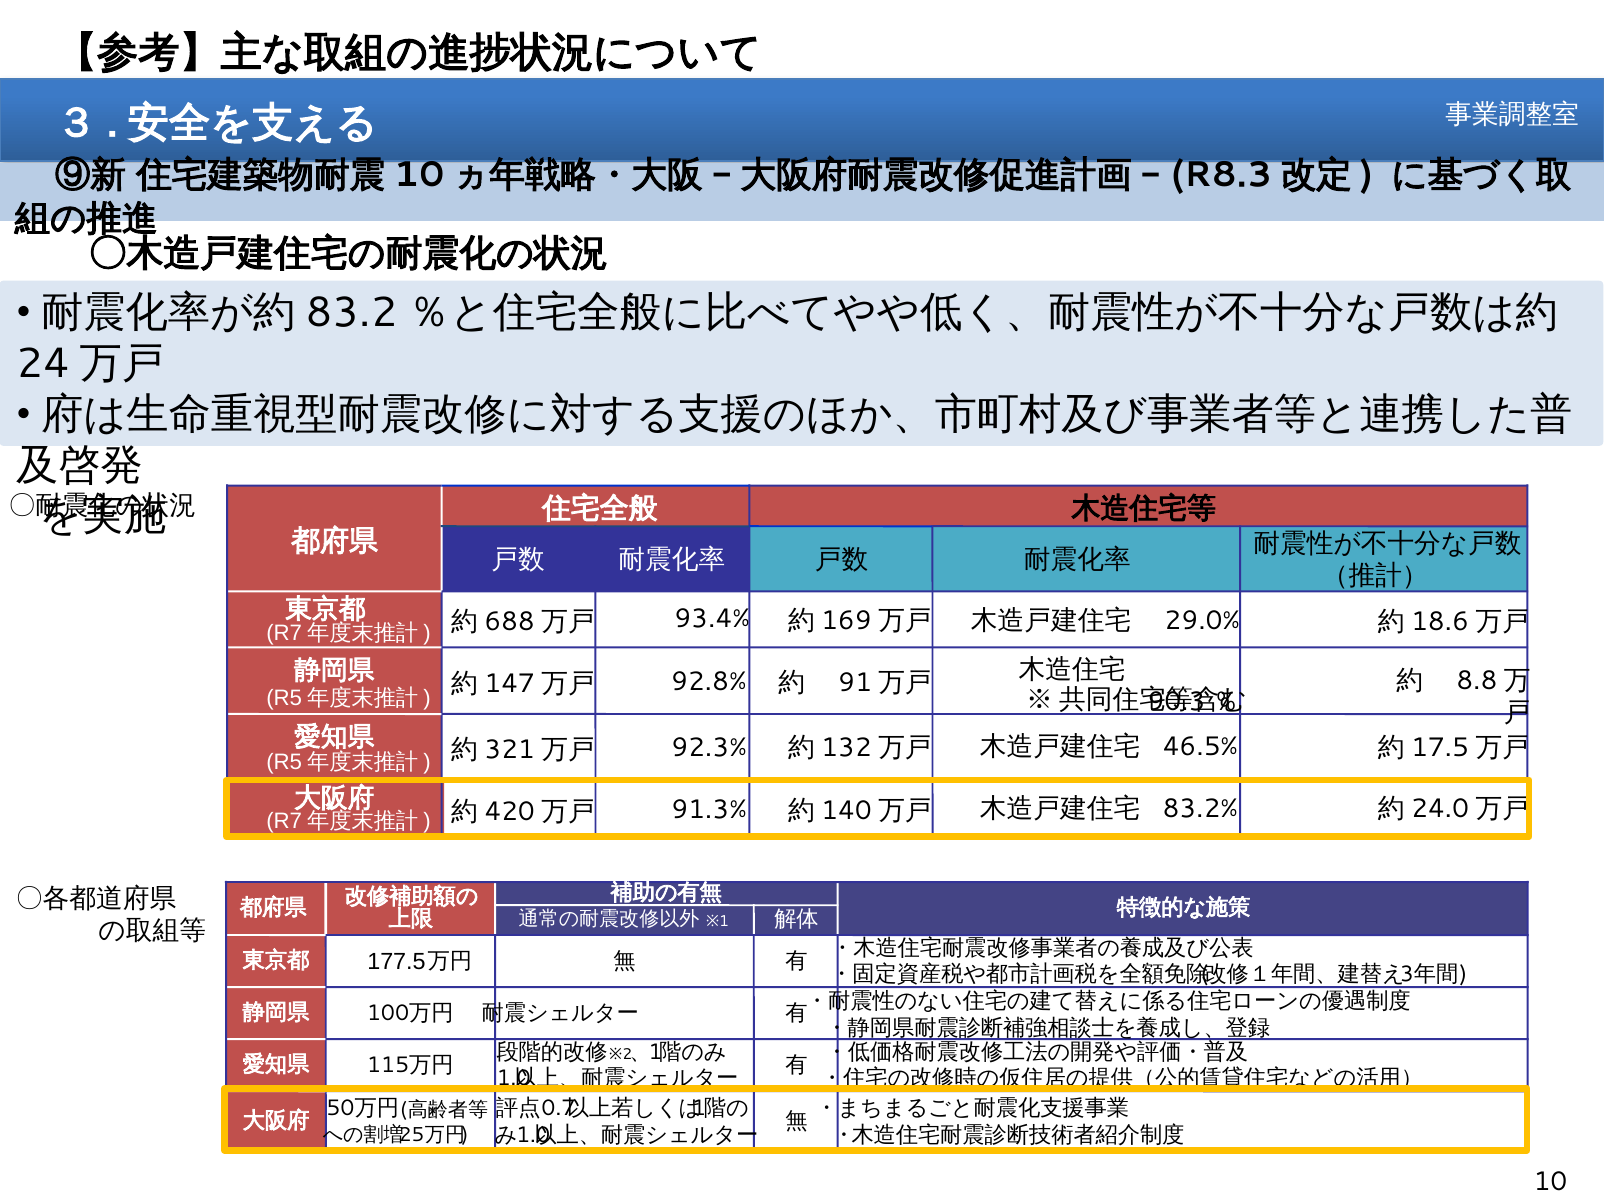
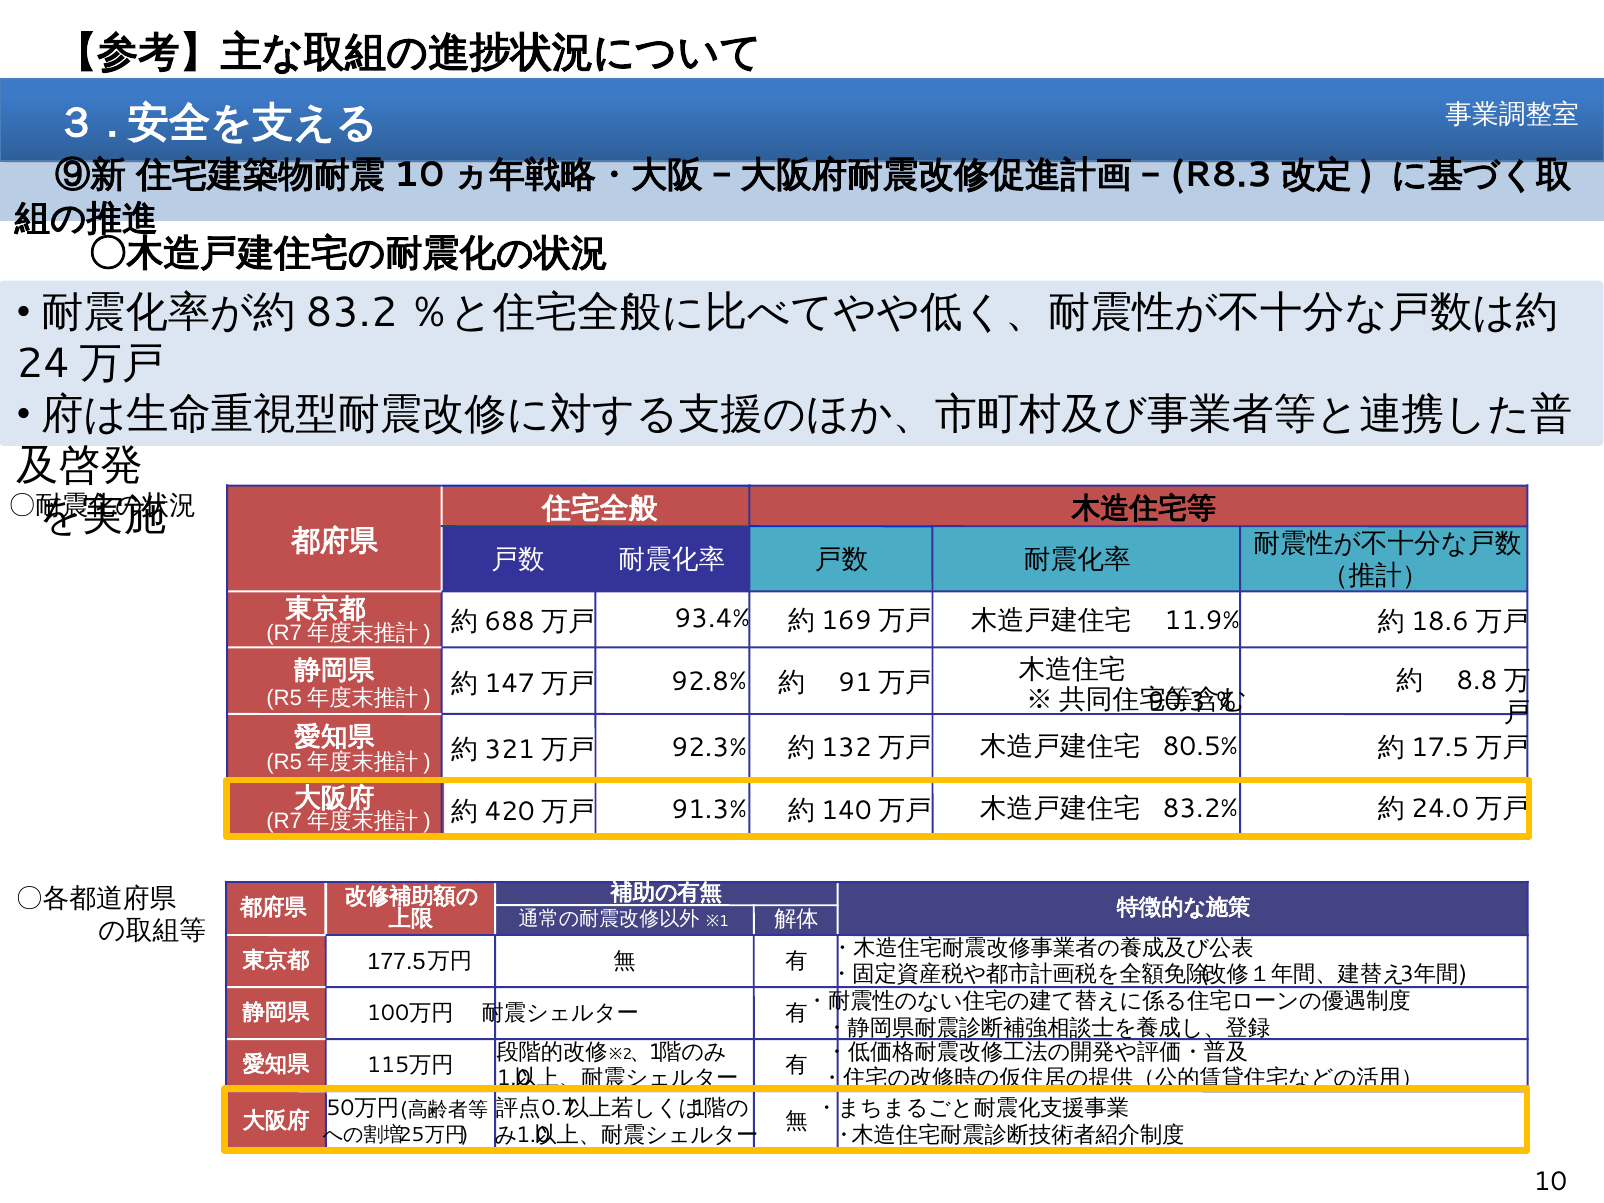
29.0%: 29.0% -> 11.9% (1202, 620)
46.5%: 46.5% -> 80.5% (1200, 747)
